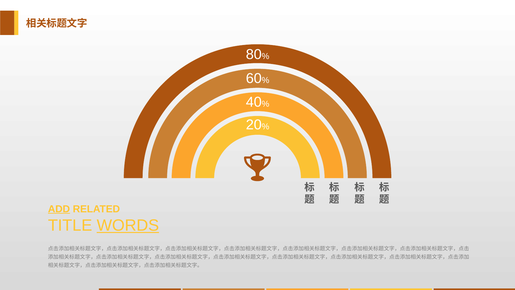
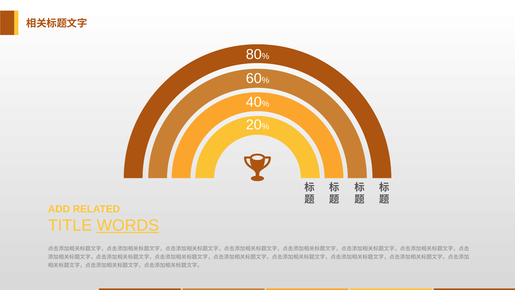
ADD underline: present -> none (59, 209)
